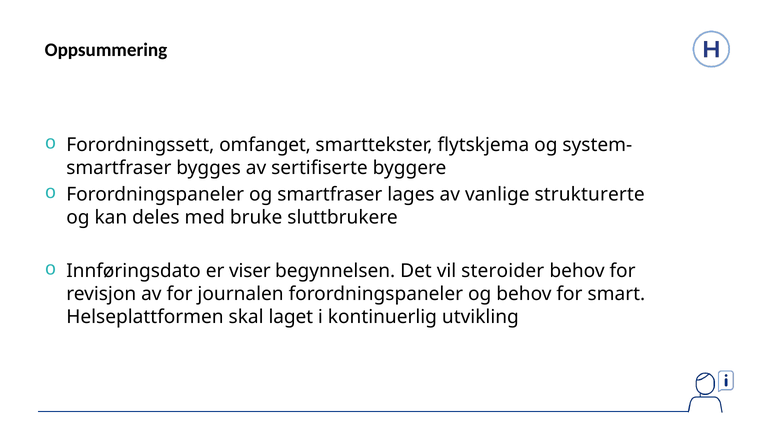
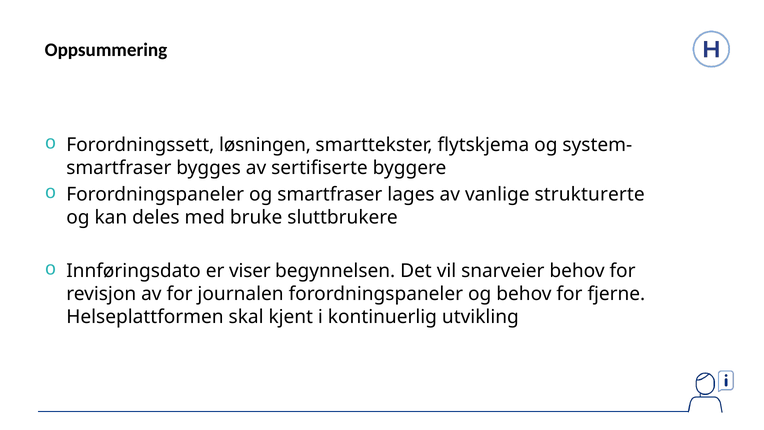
omfanget: omfanget -> løsningen (265, 145)
steroider: steroider -> snarveier (503, 271)
smart: smart -> fjerne (616, 294)
laget: laget -> kjent (291, 317)
